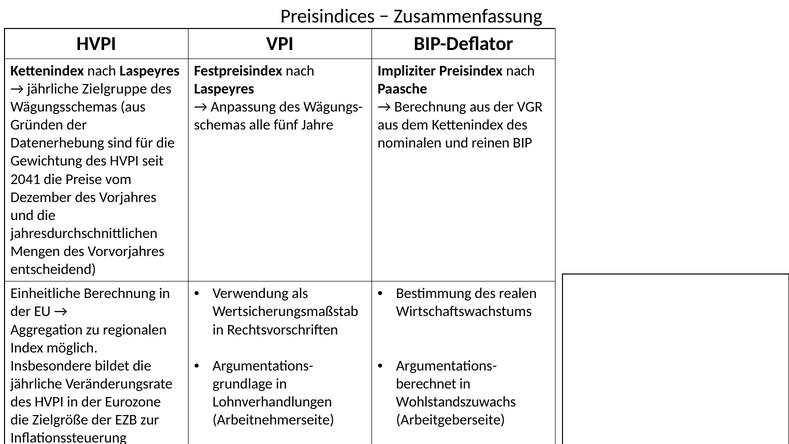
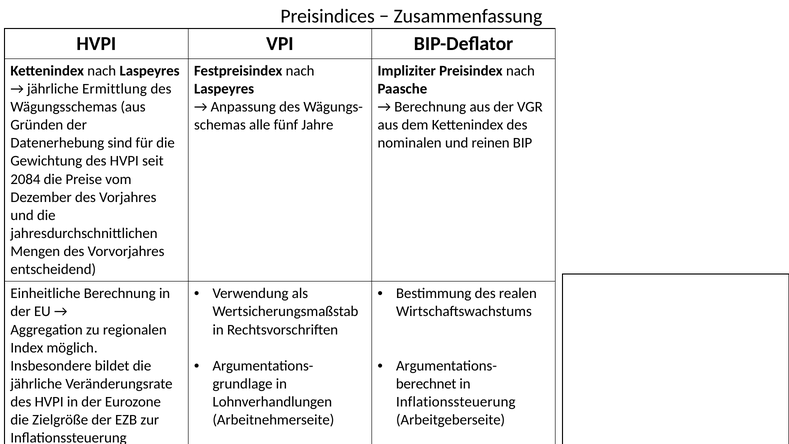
Zielgruppe: Zielgruppe -> Ermittlung (115, 89)
2041: 2041 -> 2084 (25, 179)
Wohlstandszuwachs: Wohlstandszuwachs -> Inflationssteuerung (456, 402)
